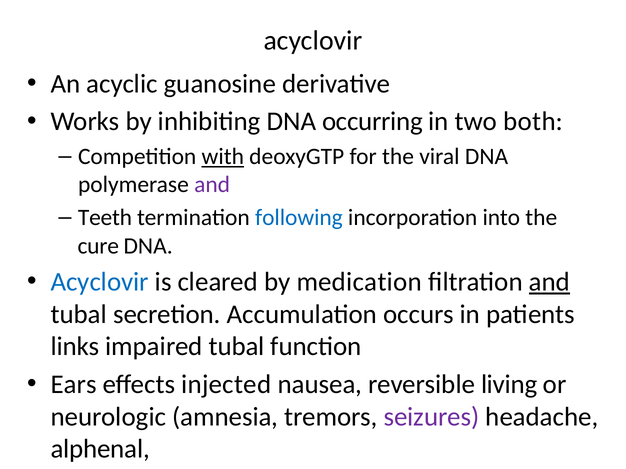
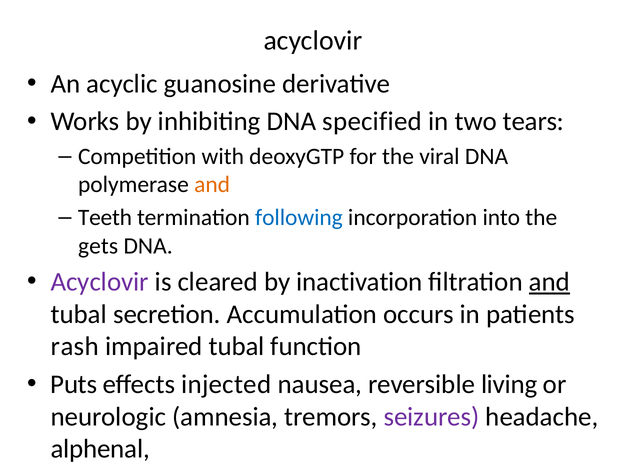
occurring: occurring -> specified (372, 122)
both: both -> tears (534, 122)
with underline: present -> none (223, 157)
and colour: purple -> orange (212, 185)
cure: cure -> gets (98, 246)
Acyclovir colour: blue -> purple (100, 282)
medication: medication -> inactivation (360, 282)
links: links -> rash (75, 347)
Ears: Ears -> Puts (74, 385)
